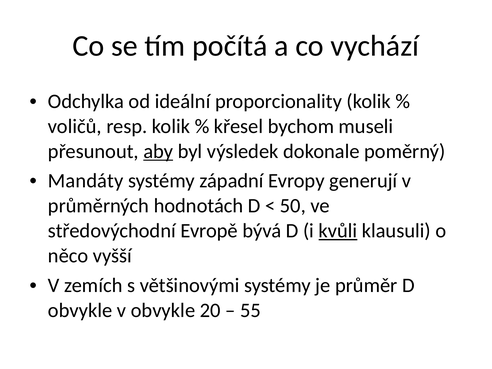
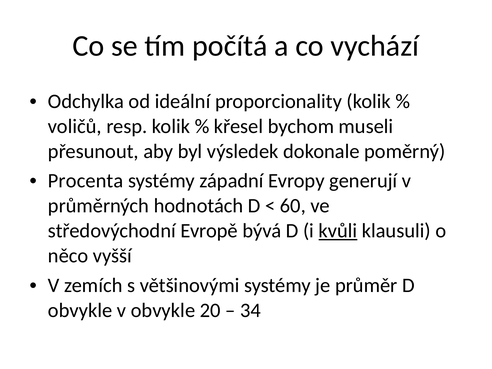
aby underline: present -> none (158, 151)
Mandáty: Mandáty -> Procenta (86, 181)
50: 50 -> 60 (293, 206)
55: 55 -> 34 (250, 310)
